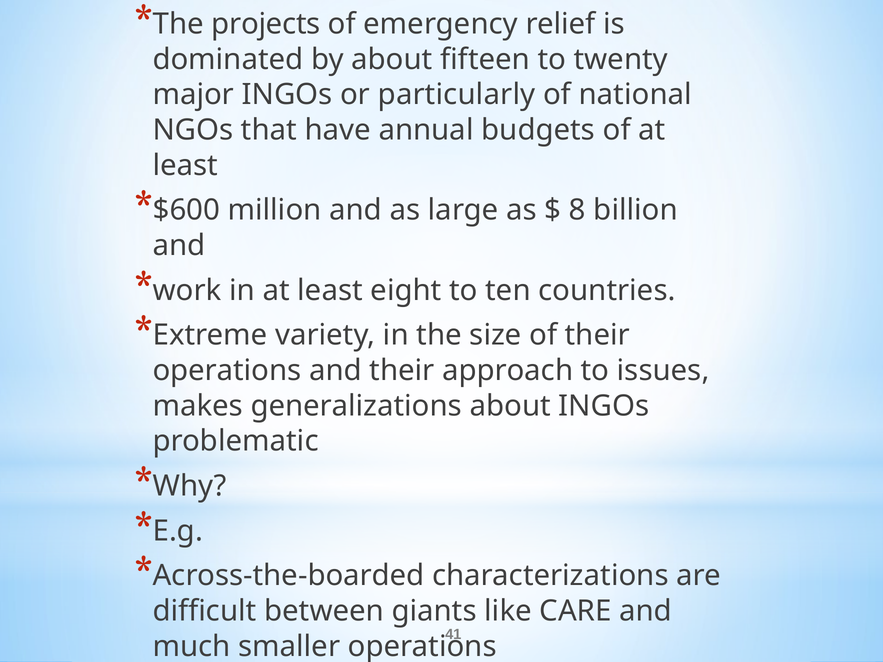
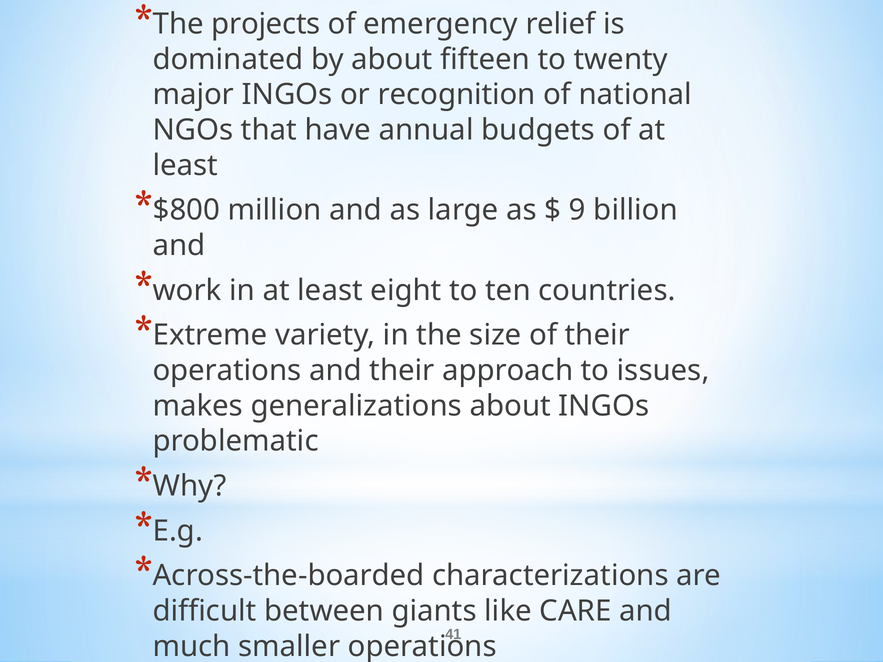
particularly: particularly -> recognition (457, 95)
$600: $600 -> $800 (186, 210)
8: 8 -> 9 (577, 210)
